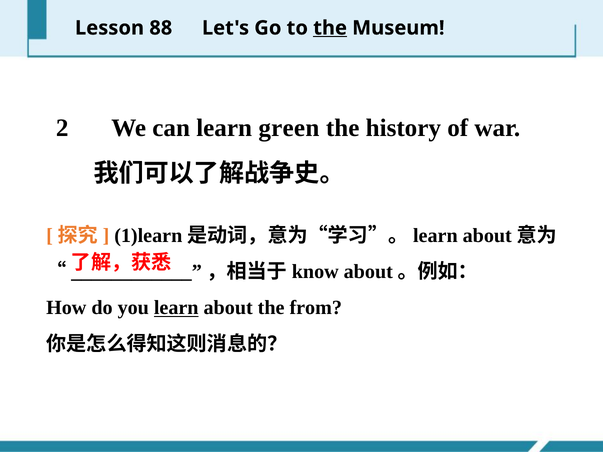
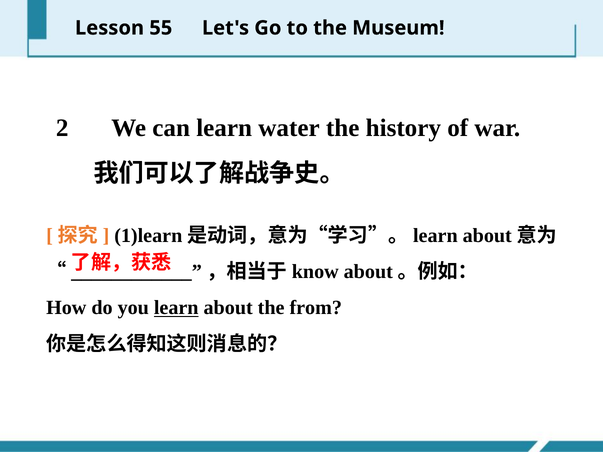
88: 88 -> 55 (161, 28)
the underline: present -> none (330, 28)
green: green -> water (289, 128)
